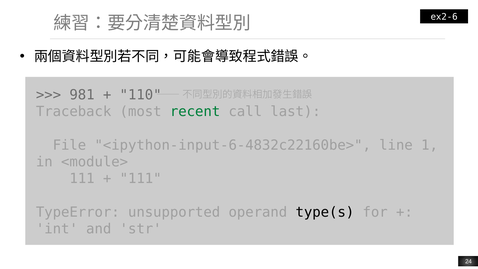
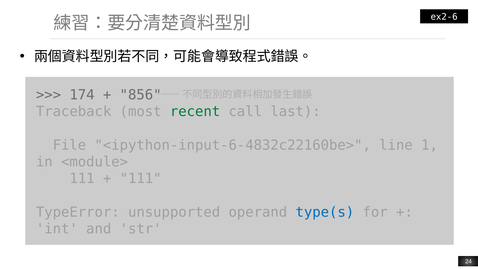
981: 981 -> 174 (82, 95)
110: 110 -> 856 (141, 95)
type(s colour: black -> blue (325, 212)
